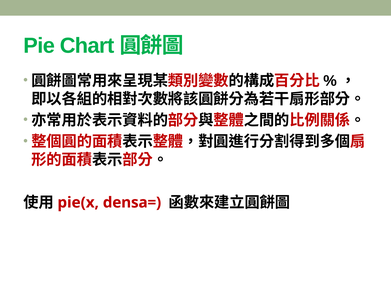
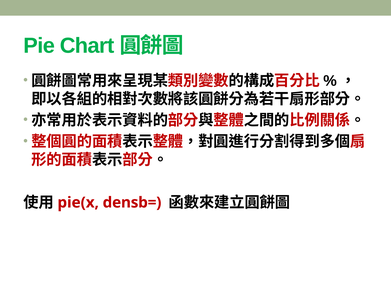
densa=: densa= -> densb= (132, 202)
